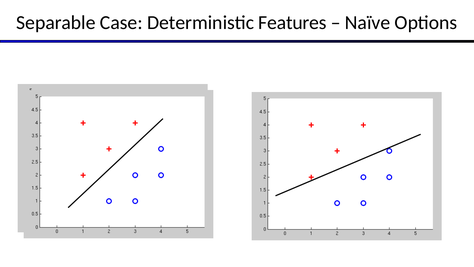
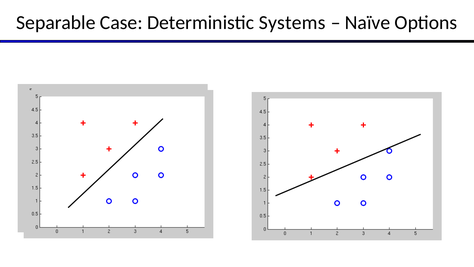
Features: Features -> Systems (292, 23)
